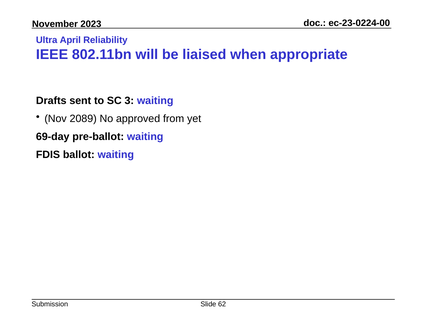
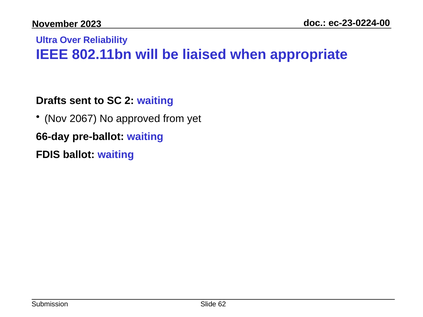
April: April -> Over (70, 40)
3: 3 -> 2 (129, 101)
2089: 2089 -> 2067 (83, 119)
69-day: 69-day -> 66-day (53, 137)
